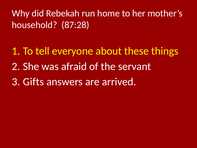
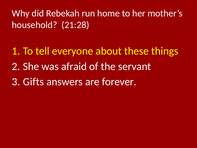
87:28: 87:28 -> 21:28 (75, 25)
arrived: arrived -> forever (119, 82)
